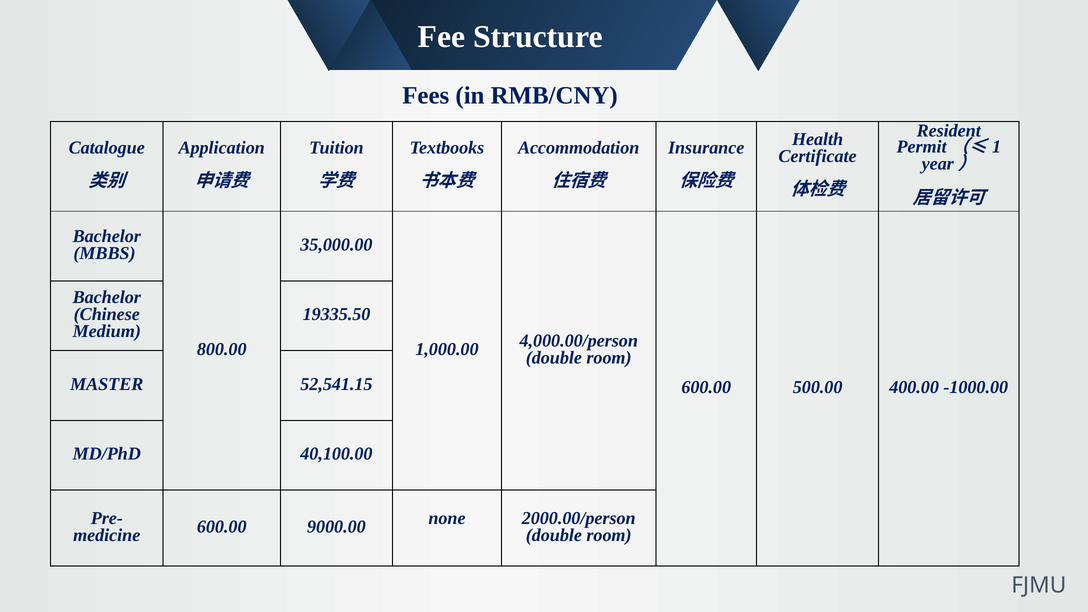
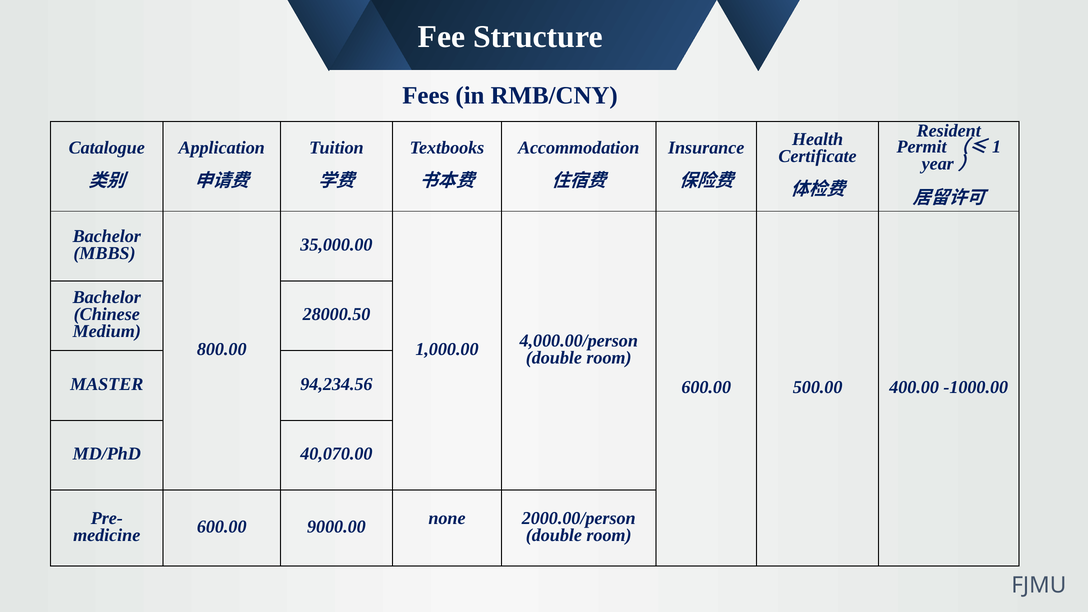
19335.50: 19335.50 -> 28000.50 (337, 314)
52,541.15: 52,541.15 -> 94,234.56 (336, 384)
40,100.00: 40,100.00 -> 40,070.00 (336, 454)
